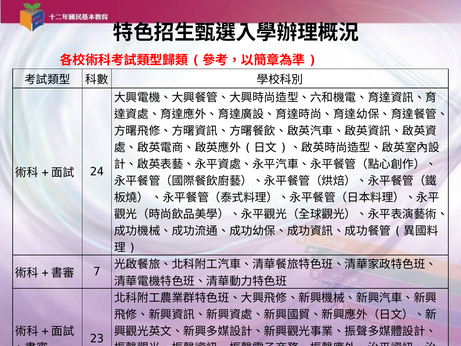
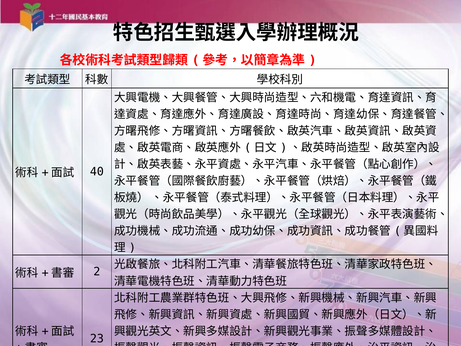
24: 24 -> 40 (97, 172)
7: 7 -> 2 (97, 272)
